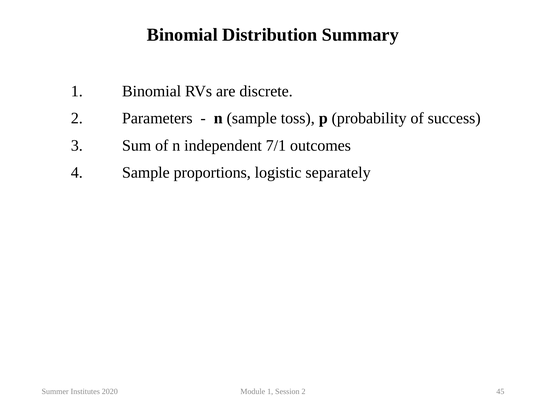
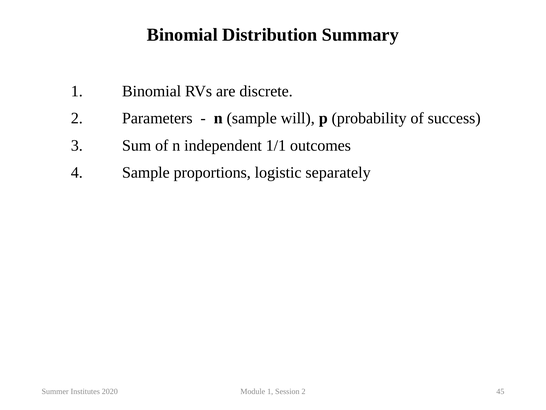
toss: toss -> will (298, 118)
7/1: 7/1 -> 1/1 (276, 145)
